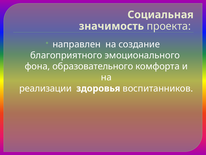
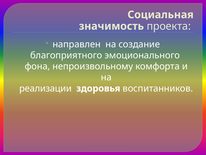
образовательного: образовательного -> непроизвольному (93, 66)
